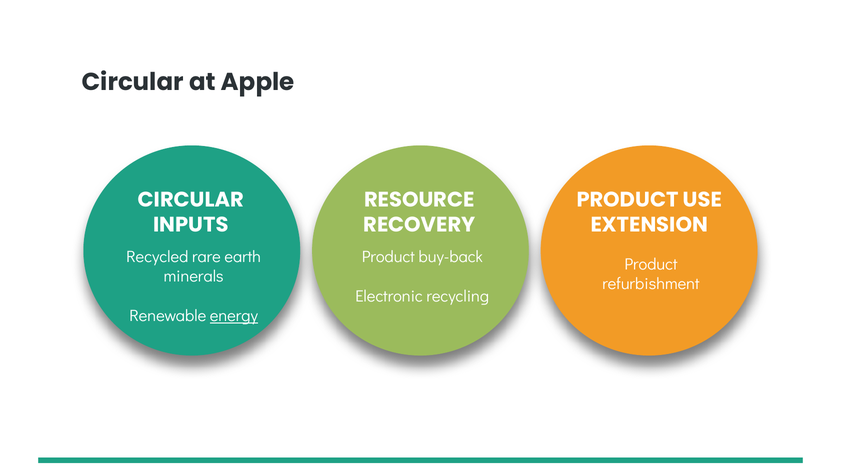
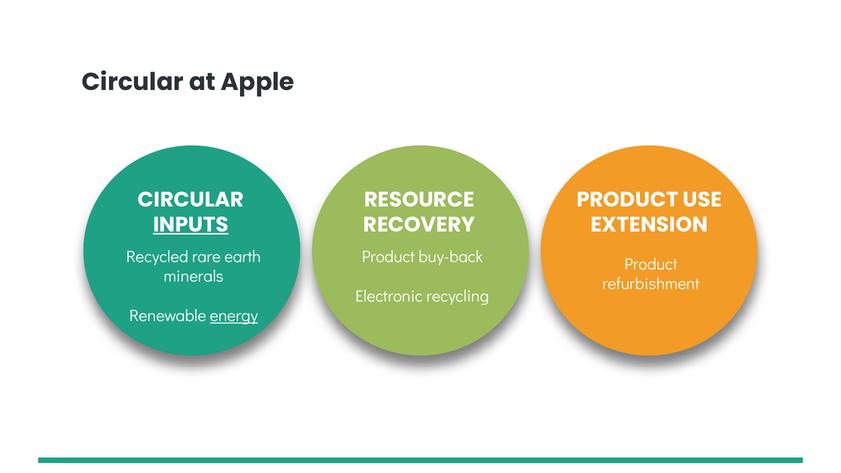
INPUTS underline: none -> present (191, 225)
